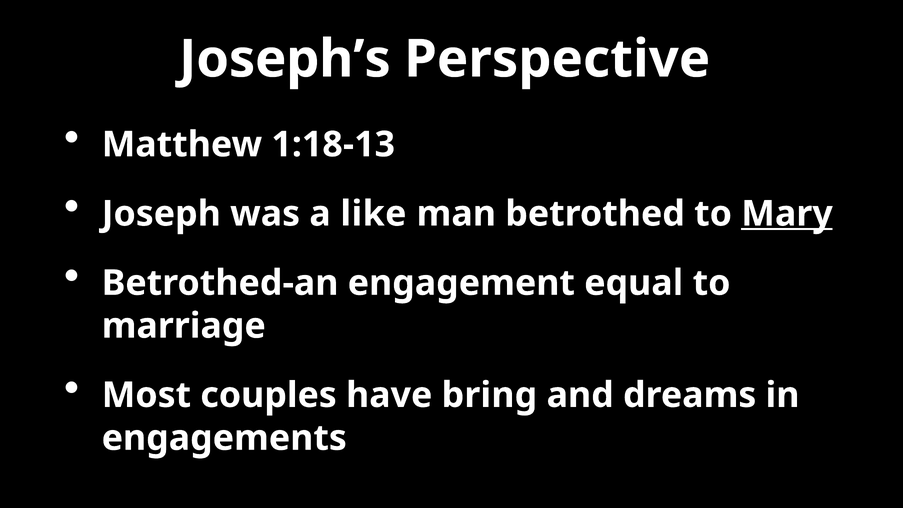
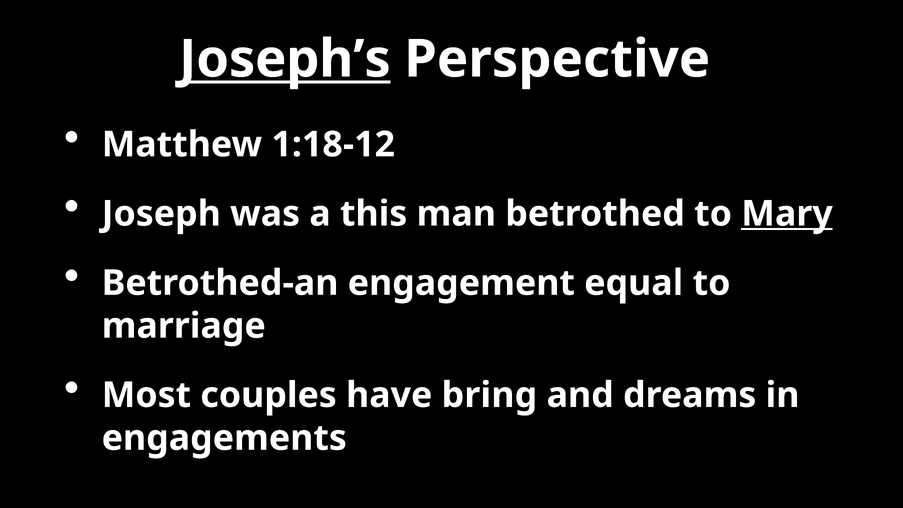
Joseph’s underline: none -> present (285, 59)
1:18-13: 1:18-13 -> 1:18-12 (333, 145)
like: like -> this (374, 214)
